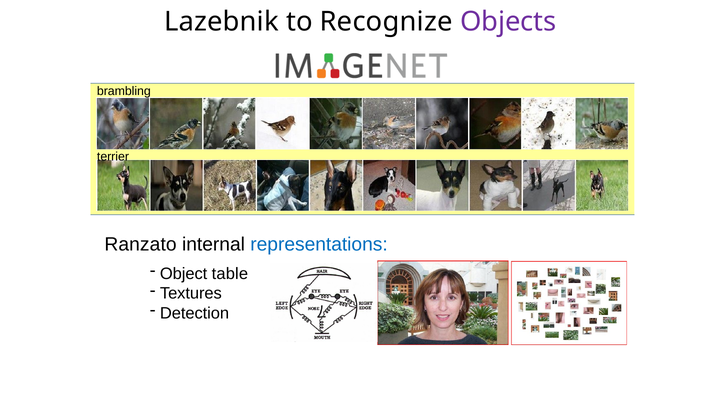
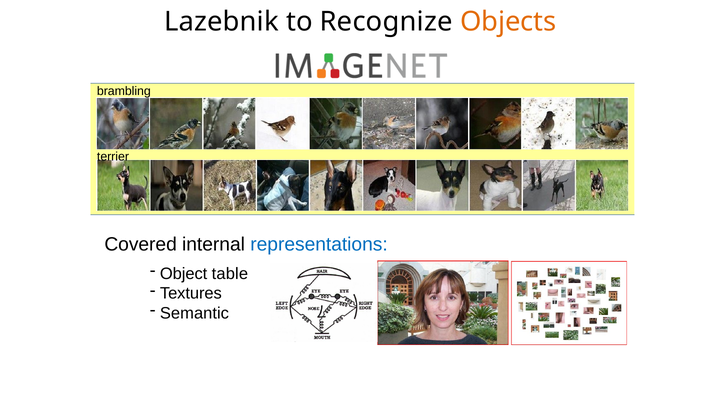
Objects colour: purple -> orange (508, 22)
Ranzato: Ranzato -> Covered (141, 244)
Detection: Detection -> Semantic (194, 313)
